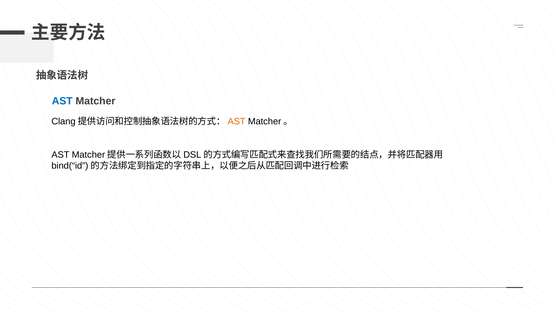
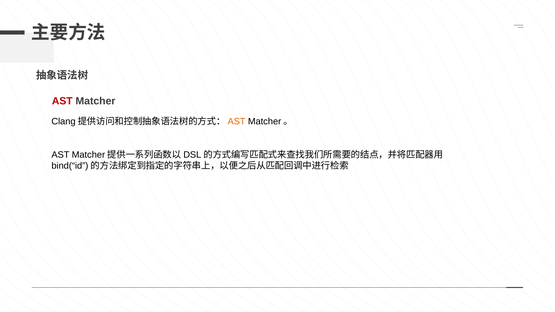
AST colour: blue -> red (62, 101)
